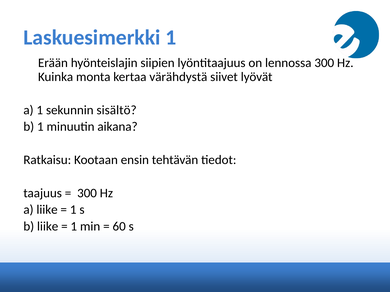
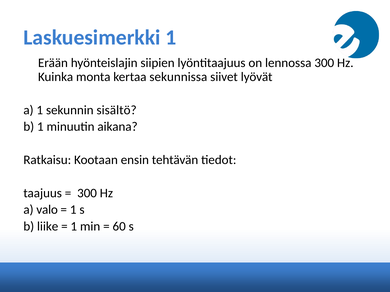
värähdystä: värähdystä -> sekunnissa (178, 77)
a liike: liike -> valo (47, 210)
